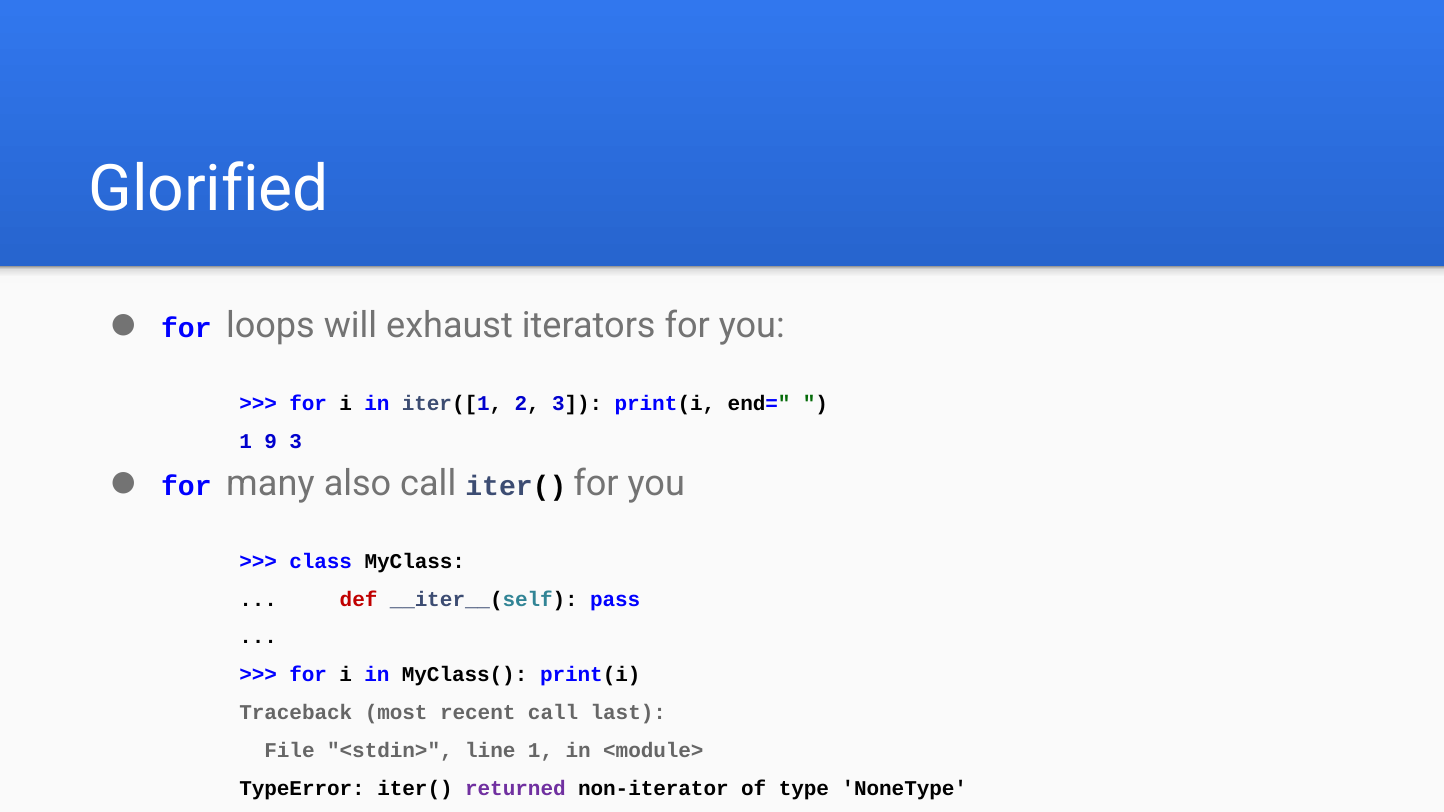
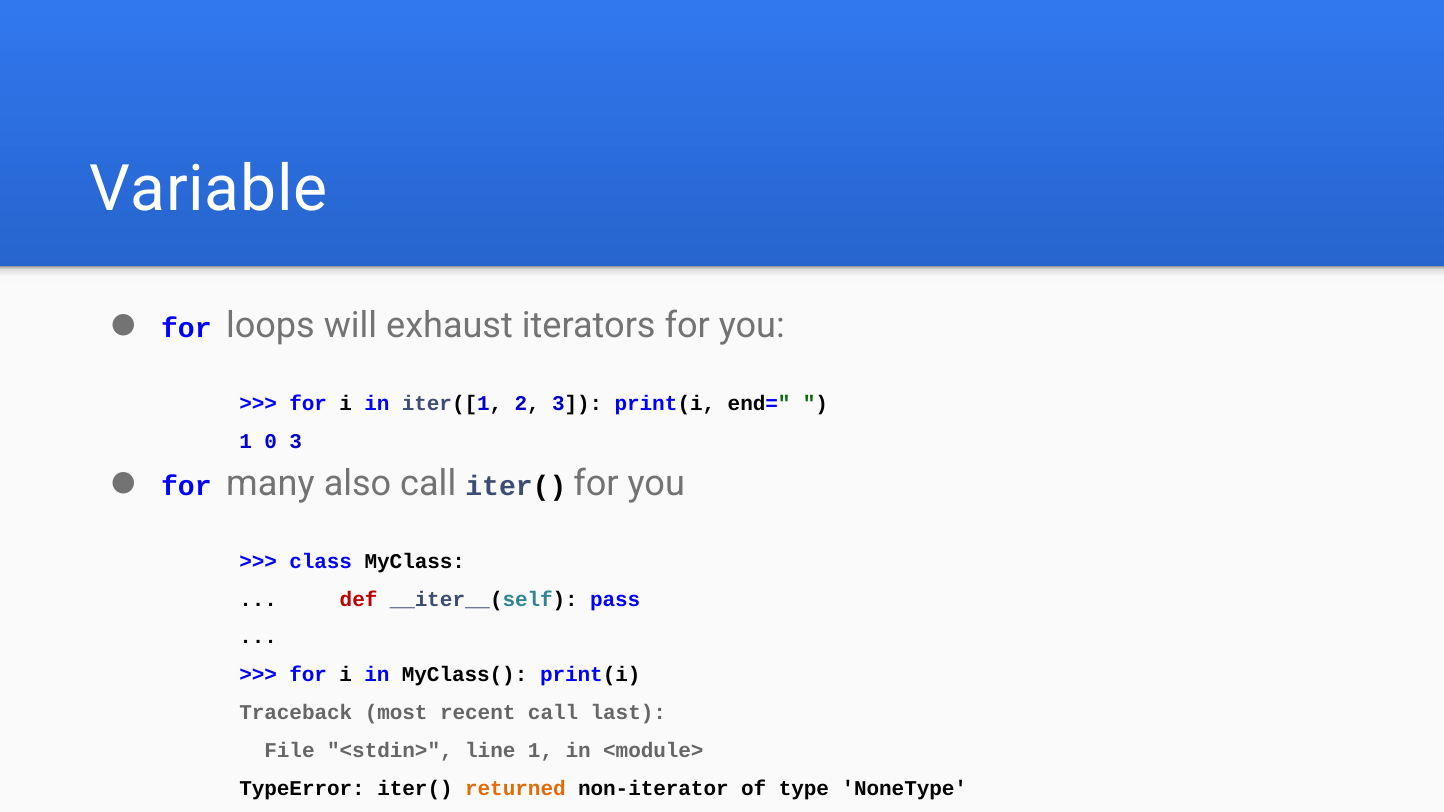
Glorified: Glorified -> Variable (208, 189)
9: 9 -> 0 (271, 442)
returned colour: purple -> orange (515, 789)
